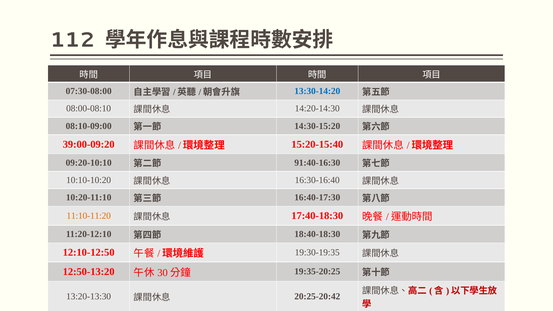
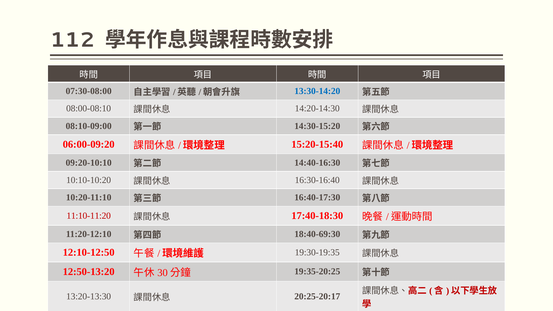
39:00-09:20: 39:00-09:20 -> 06:00-09:20 (89, 144)
91:40-16:30: 91:40-16:30 -> 14:40-16:30 (317, 163)
11:10-11:20 colour: orange -> red (89, 216)
18:40-18:30: 18:40-18:30 -> 18:40-69:30 (317, 234)
20:25-20:42: 20:25-20:42 -> 20:25-20:17 (317, 297)
